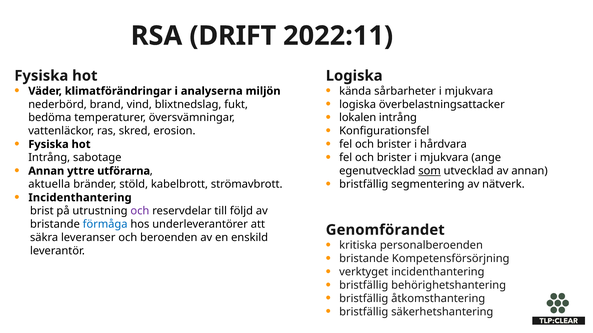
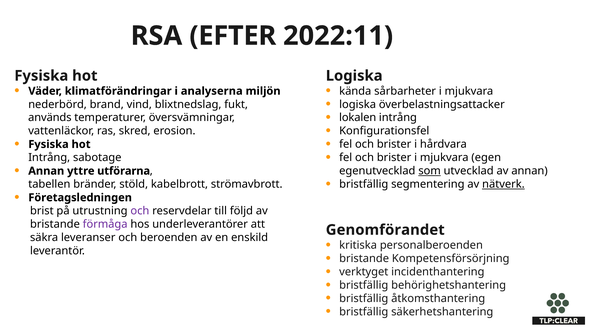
DRIFT: DRIFT -> EFTER (233, 36)
bedöma: bedöma -> används (50, 118)
ange: ange -> egen (486, 158)
nätverk underline: none -> present (503, 185)
aktuella: aktuella -> tabellen (49, 185)
Incidenthantering: Incidenthantering -> Företagsledningen (80, 198)
förmåga colour: blue -> purple (105, 225)
